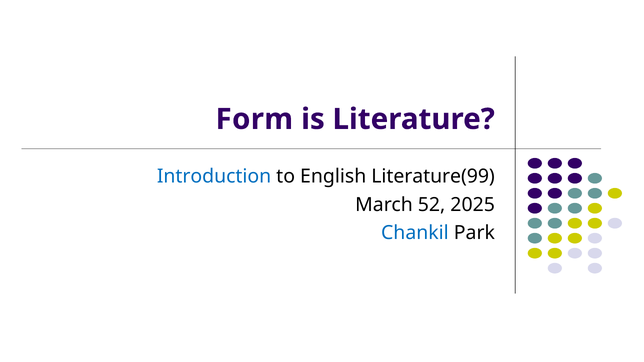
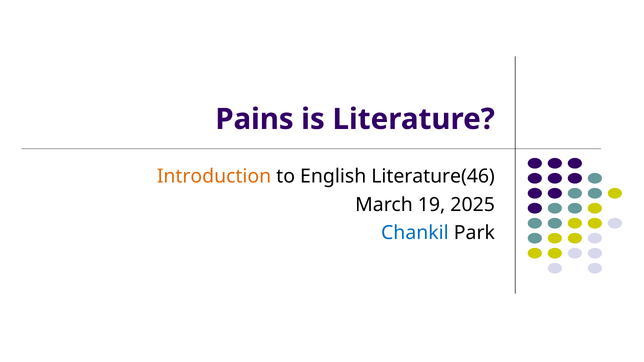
Form: Form -> Pains (254, 119)
Introduction colour: blue -> orange (214, 177)
Literature(99: Literature(99 -> Literature(46 (433, 177)
52: 52 -> 19 (432, 205)
